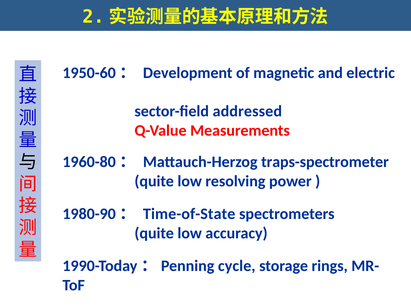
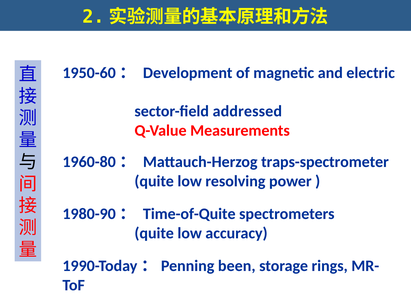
Time-of-State: Time-of-State -> Time-of-Quite (189, 214)
cycle: cycle -> been (237, 266)
